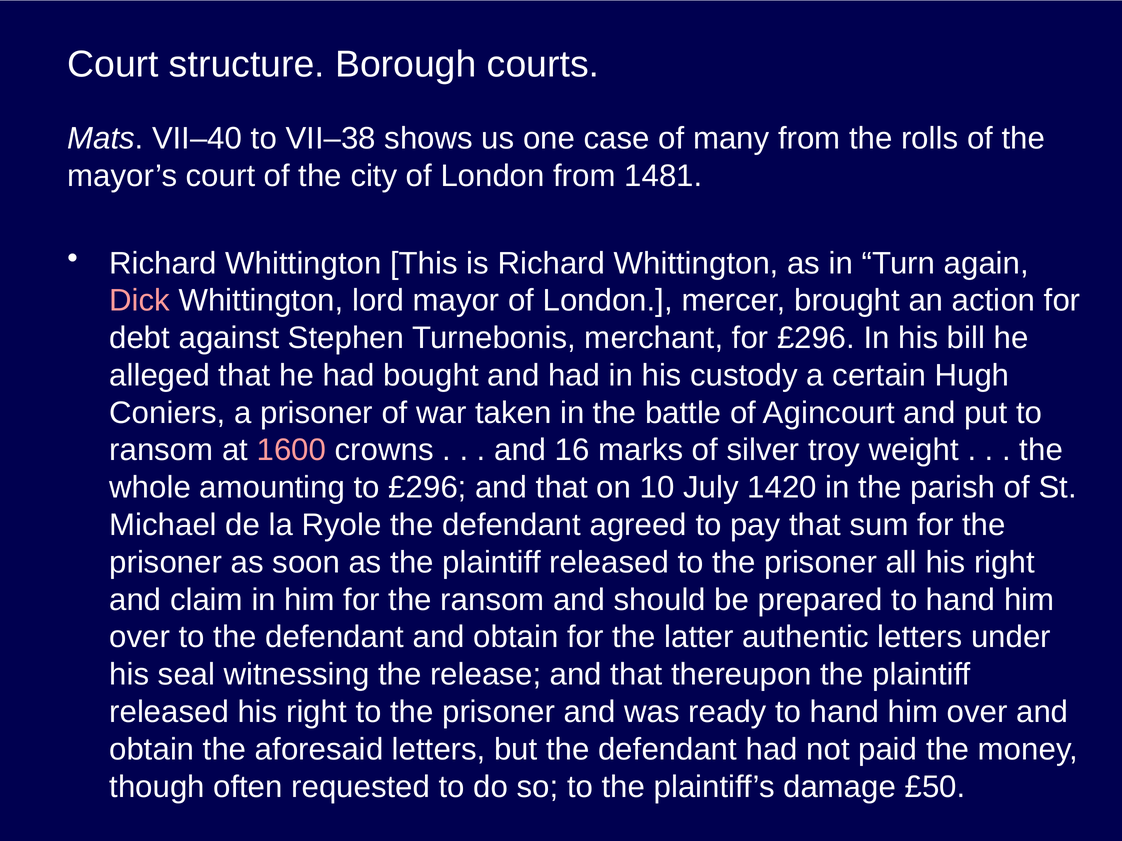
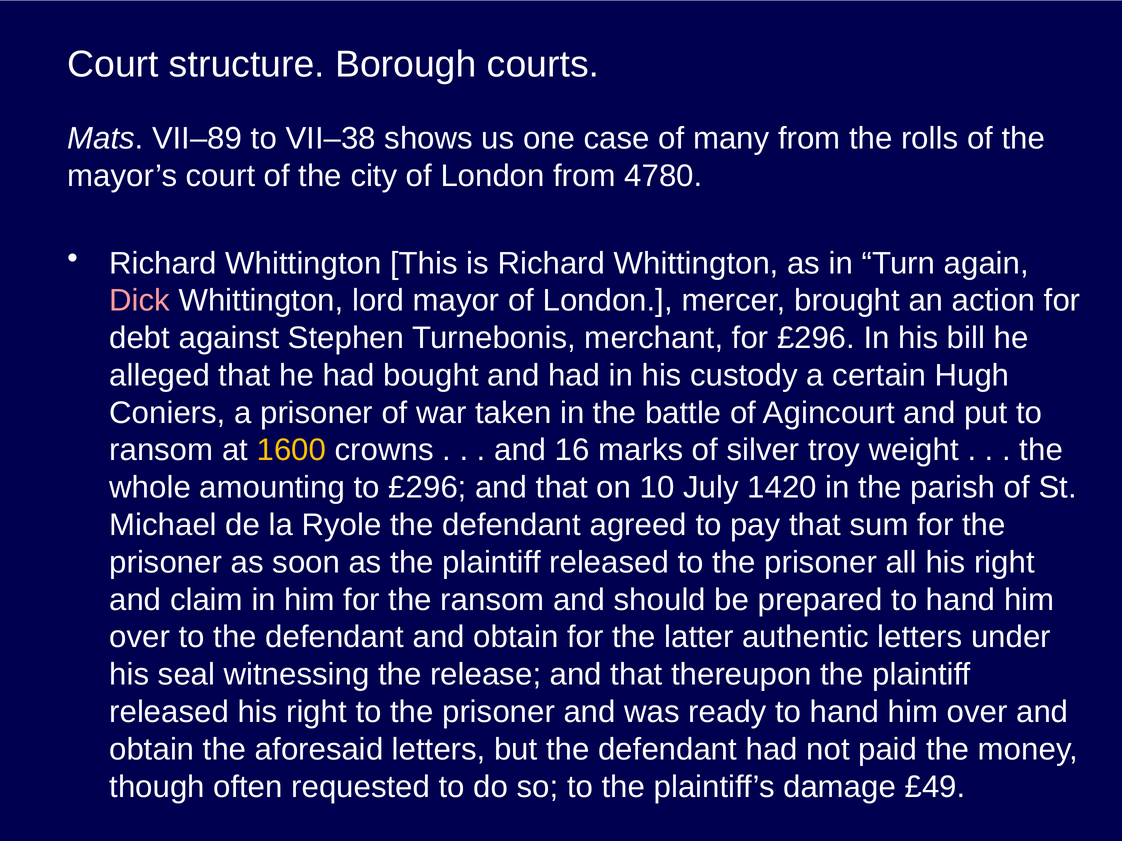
VII–40: VII–40 -> VII–89 (197, 139)
1481: 1481 -> 4780 (663, 176)
1600 colour: pink -> yellow (291, 450)
£50: £50 -> £49 (935, 787)
